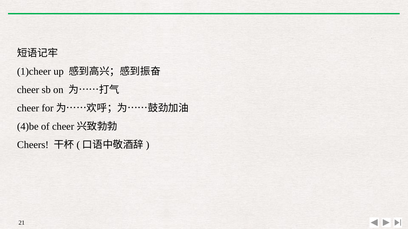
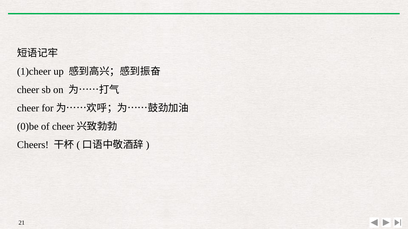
4)be: 4)be -> 0)be (28, 127)
